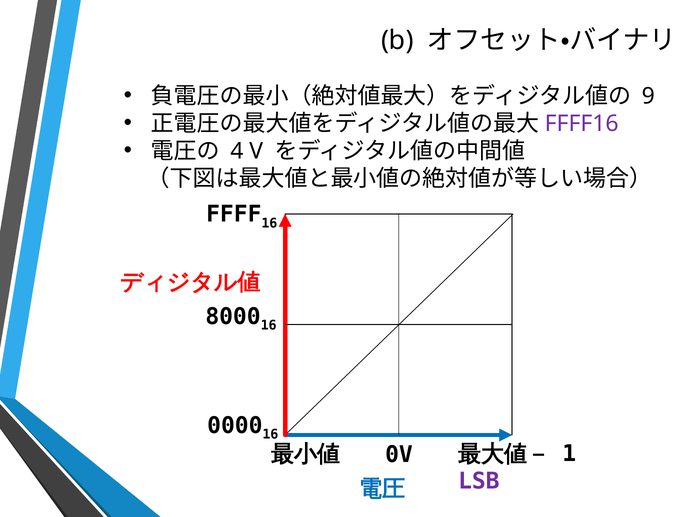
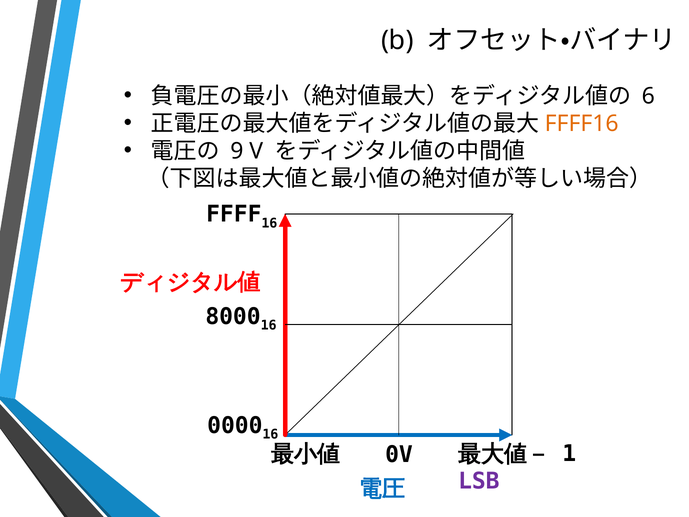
9: 9 -> 6 (648, 96)
FFFF16 colour: purple -> orange (582, 124)
4: 4 -> 9 (237, 151)
